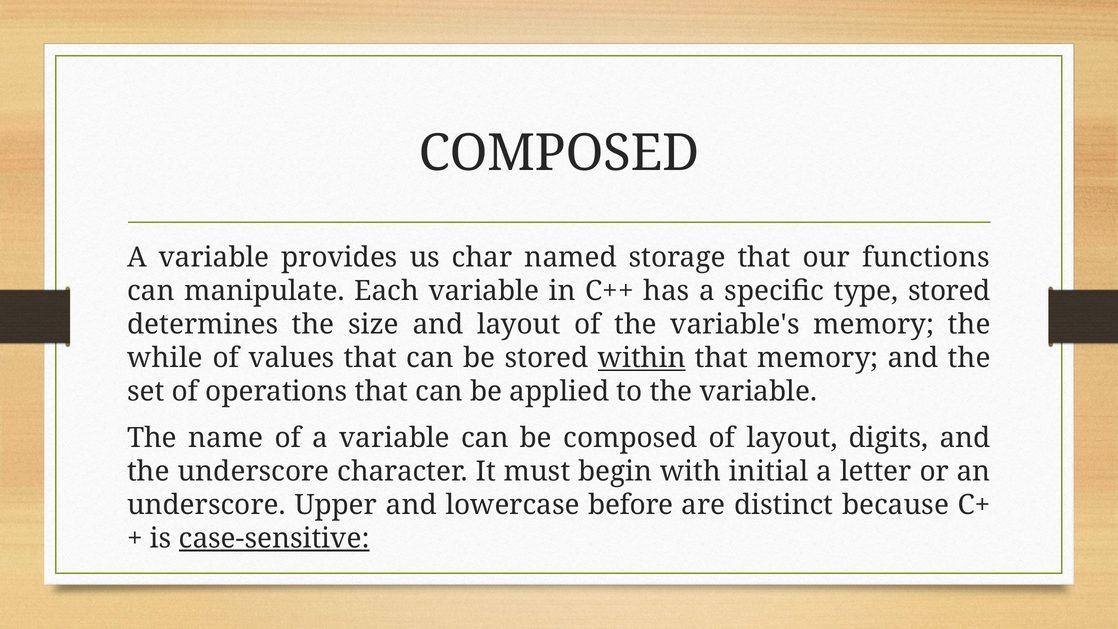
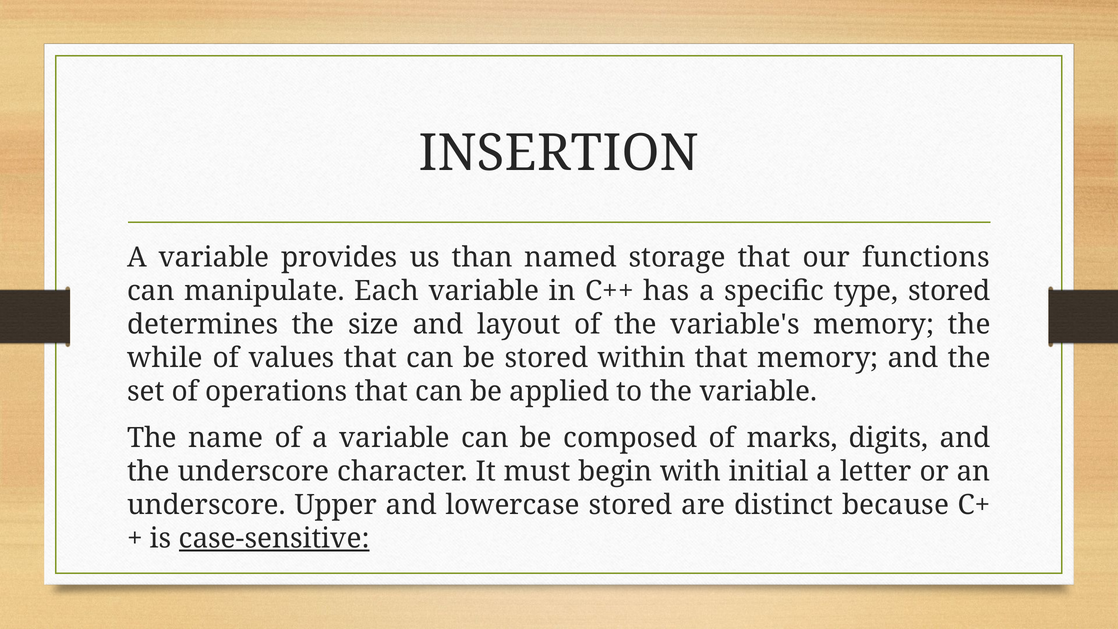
COMPOSED: COMPOSED -> INSERTION (559, 153)
char: char -> than (482, 257)
within underline: present -> none (642, 358)
of layout: layout -> marks (792, 438)
lowercase before: before -> stored (631, 505)
